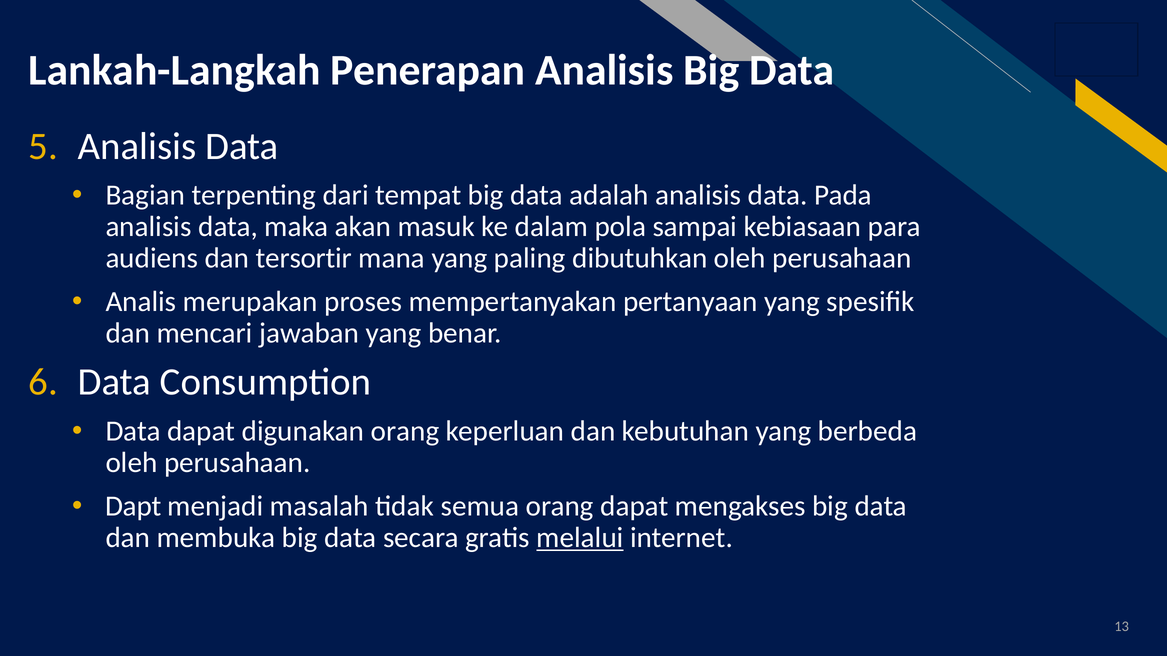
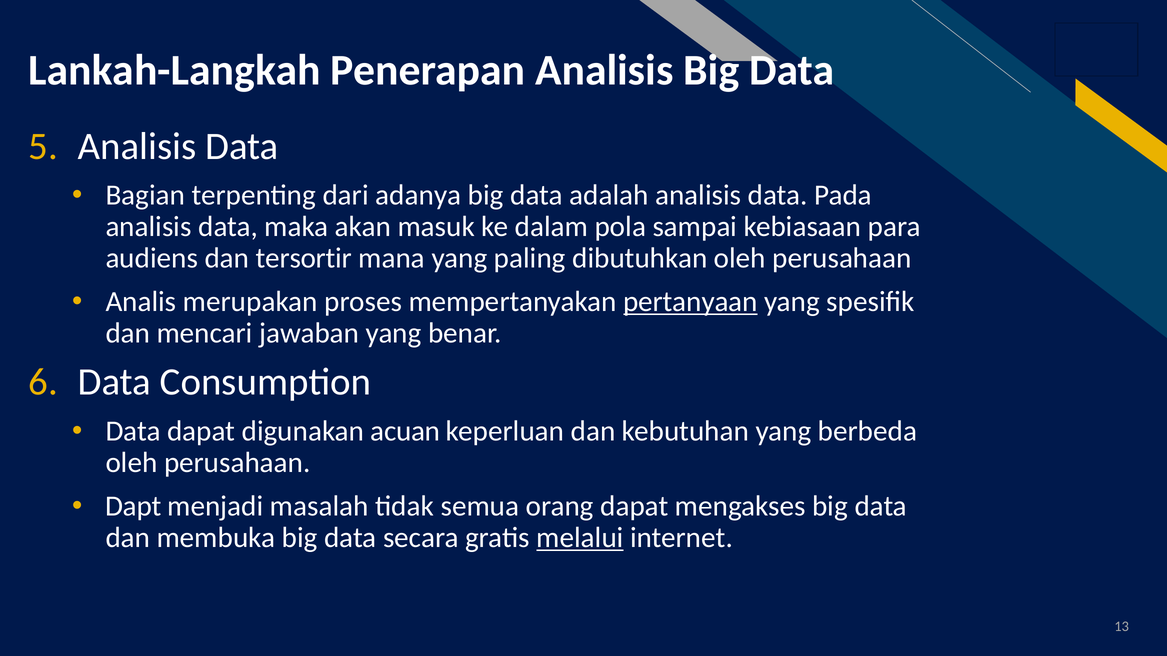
tempat: tempat -> adanya (418, 195)
pertanyaan underline: none -> present (690, 302)
digunakan orang: orang -> acuan (405, 431)
